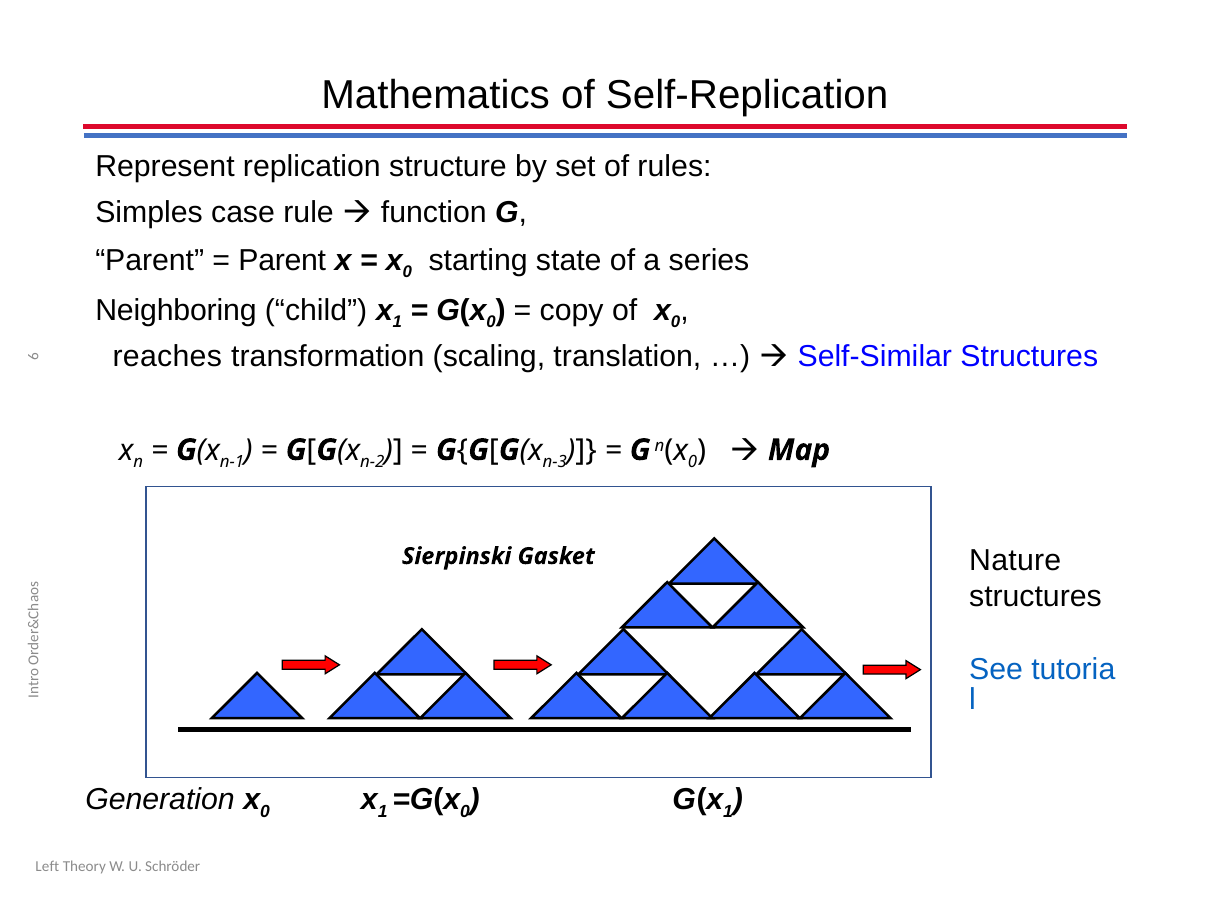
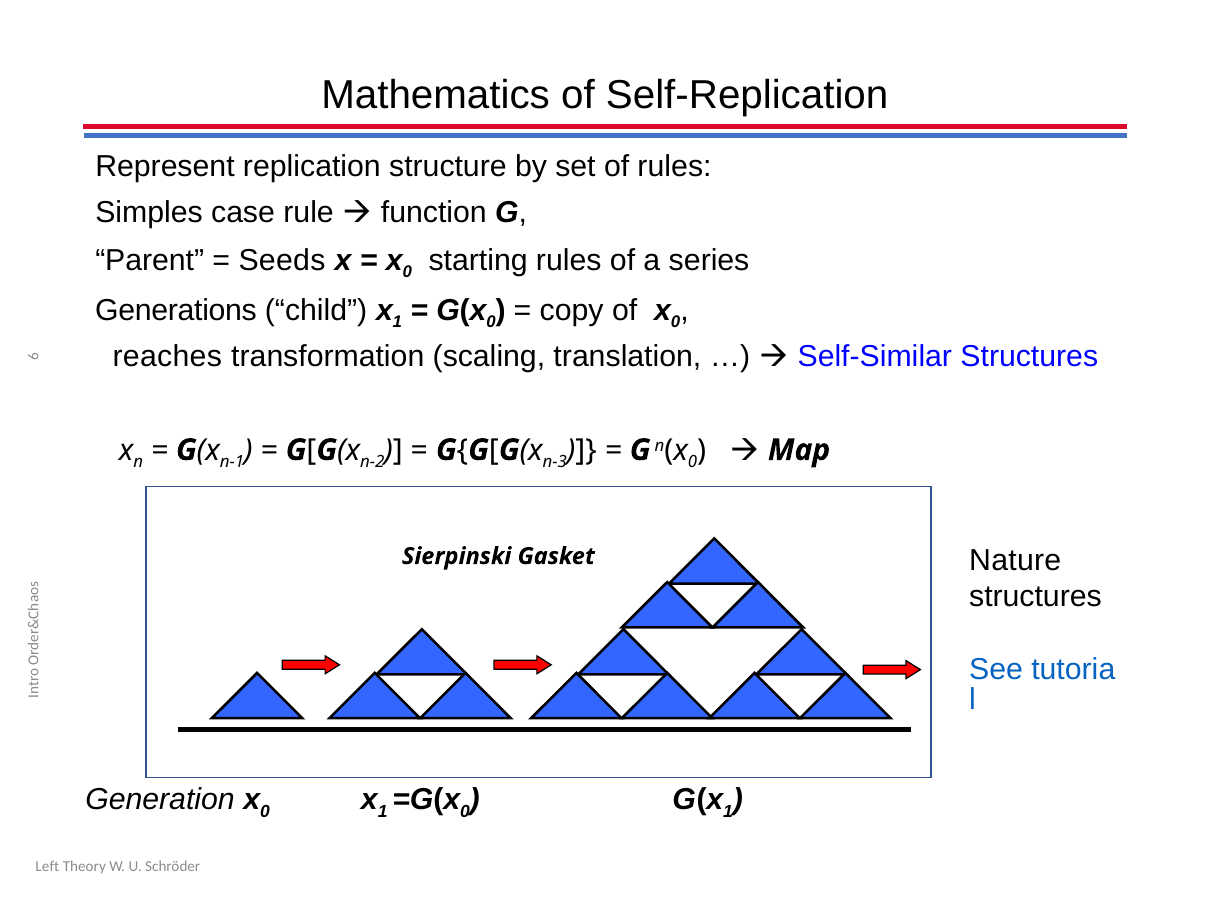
Parent: Parent -> Seeds (282, 261)
starting state: state -> rules (569, 261)
Neighboring: Neighboring -> Generations (176, 310)
